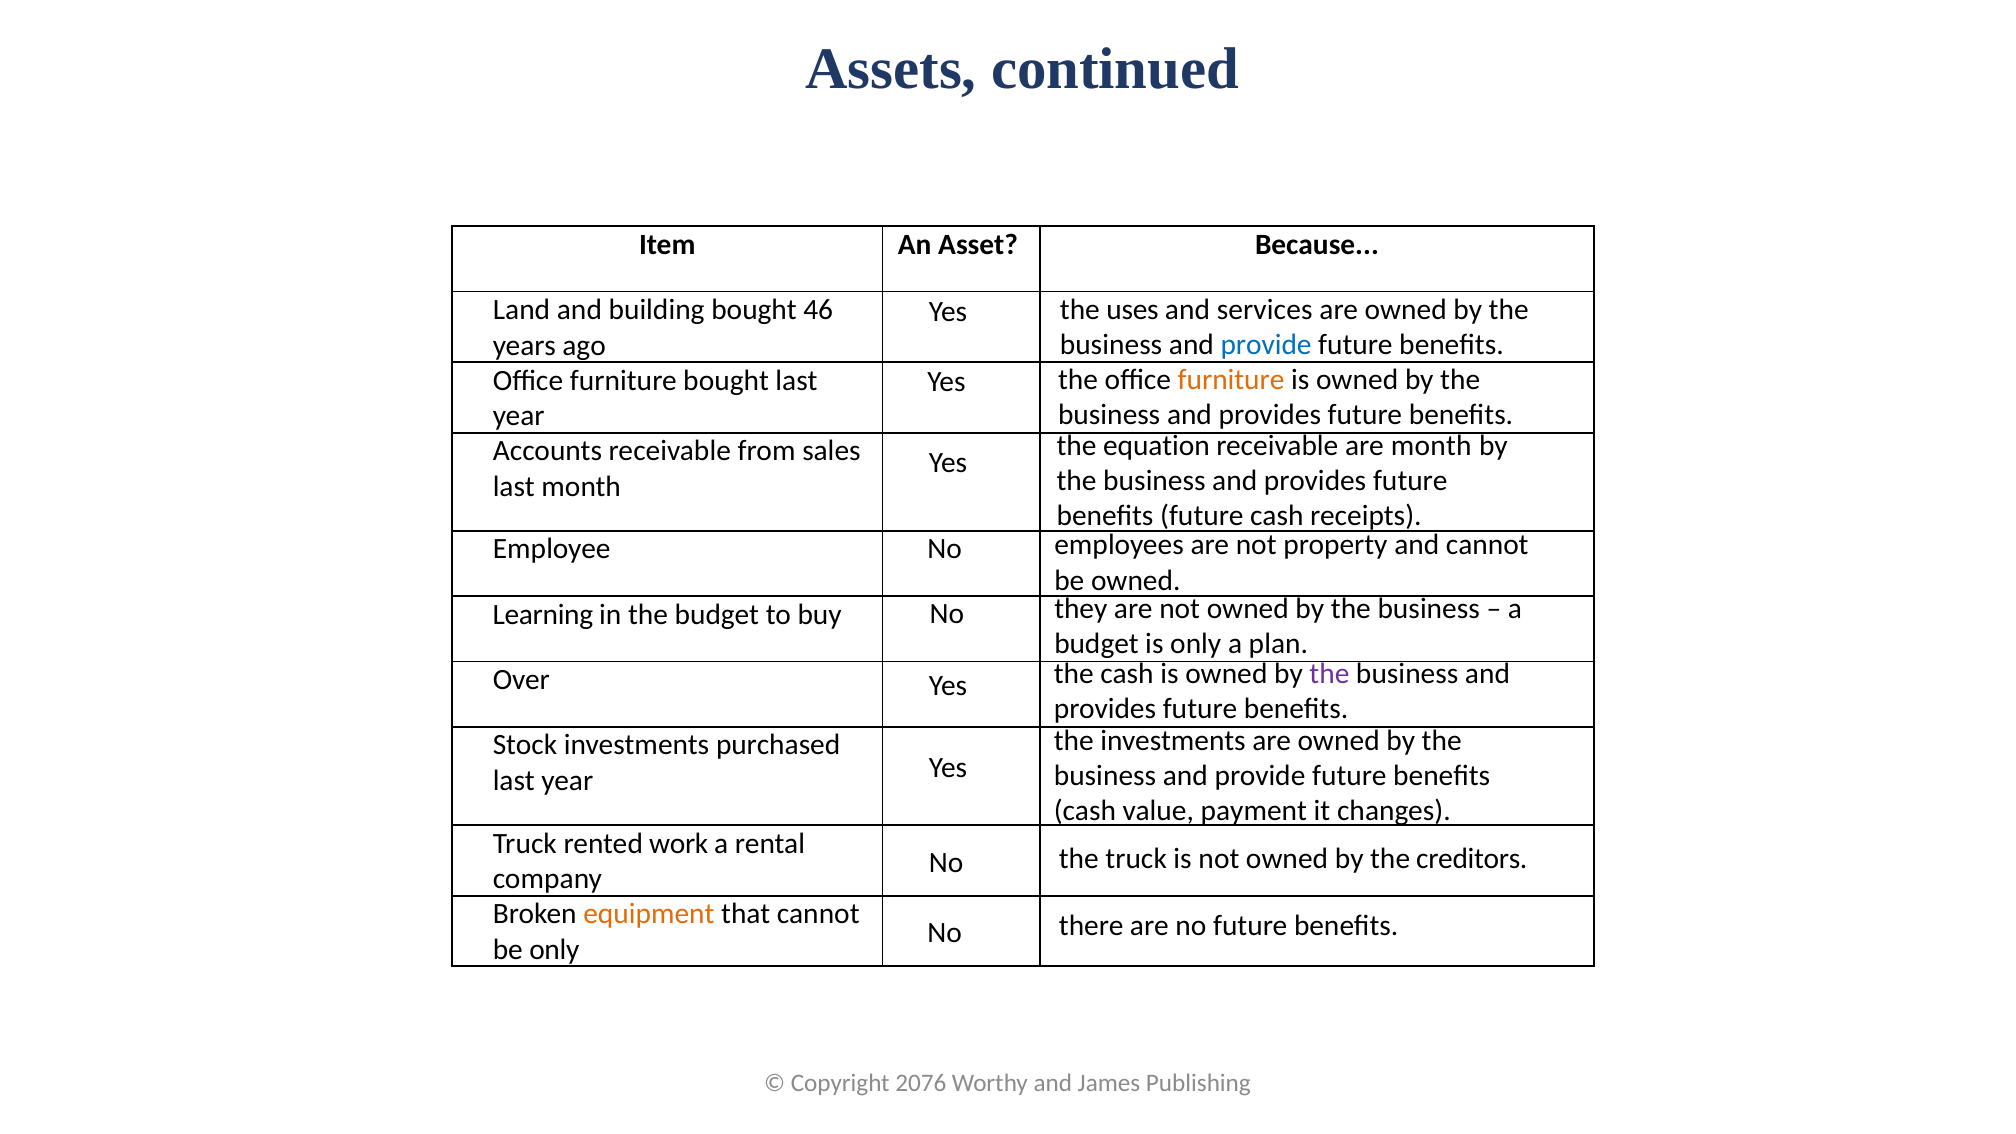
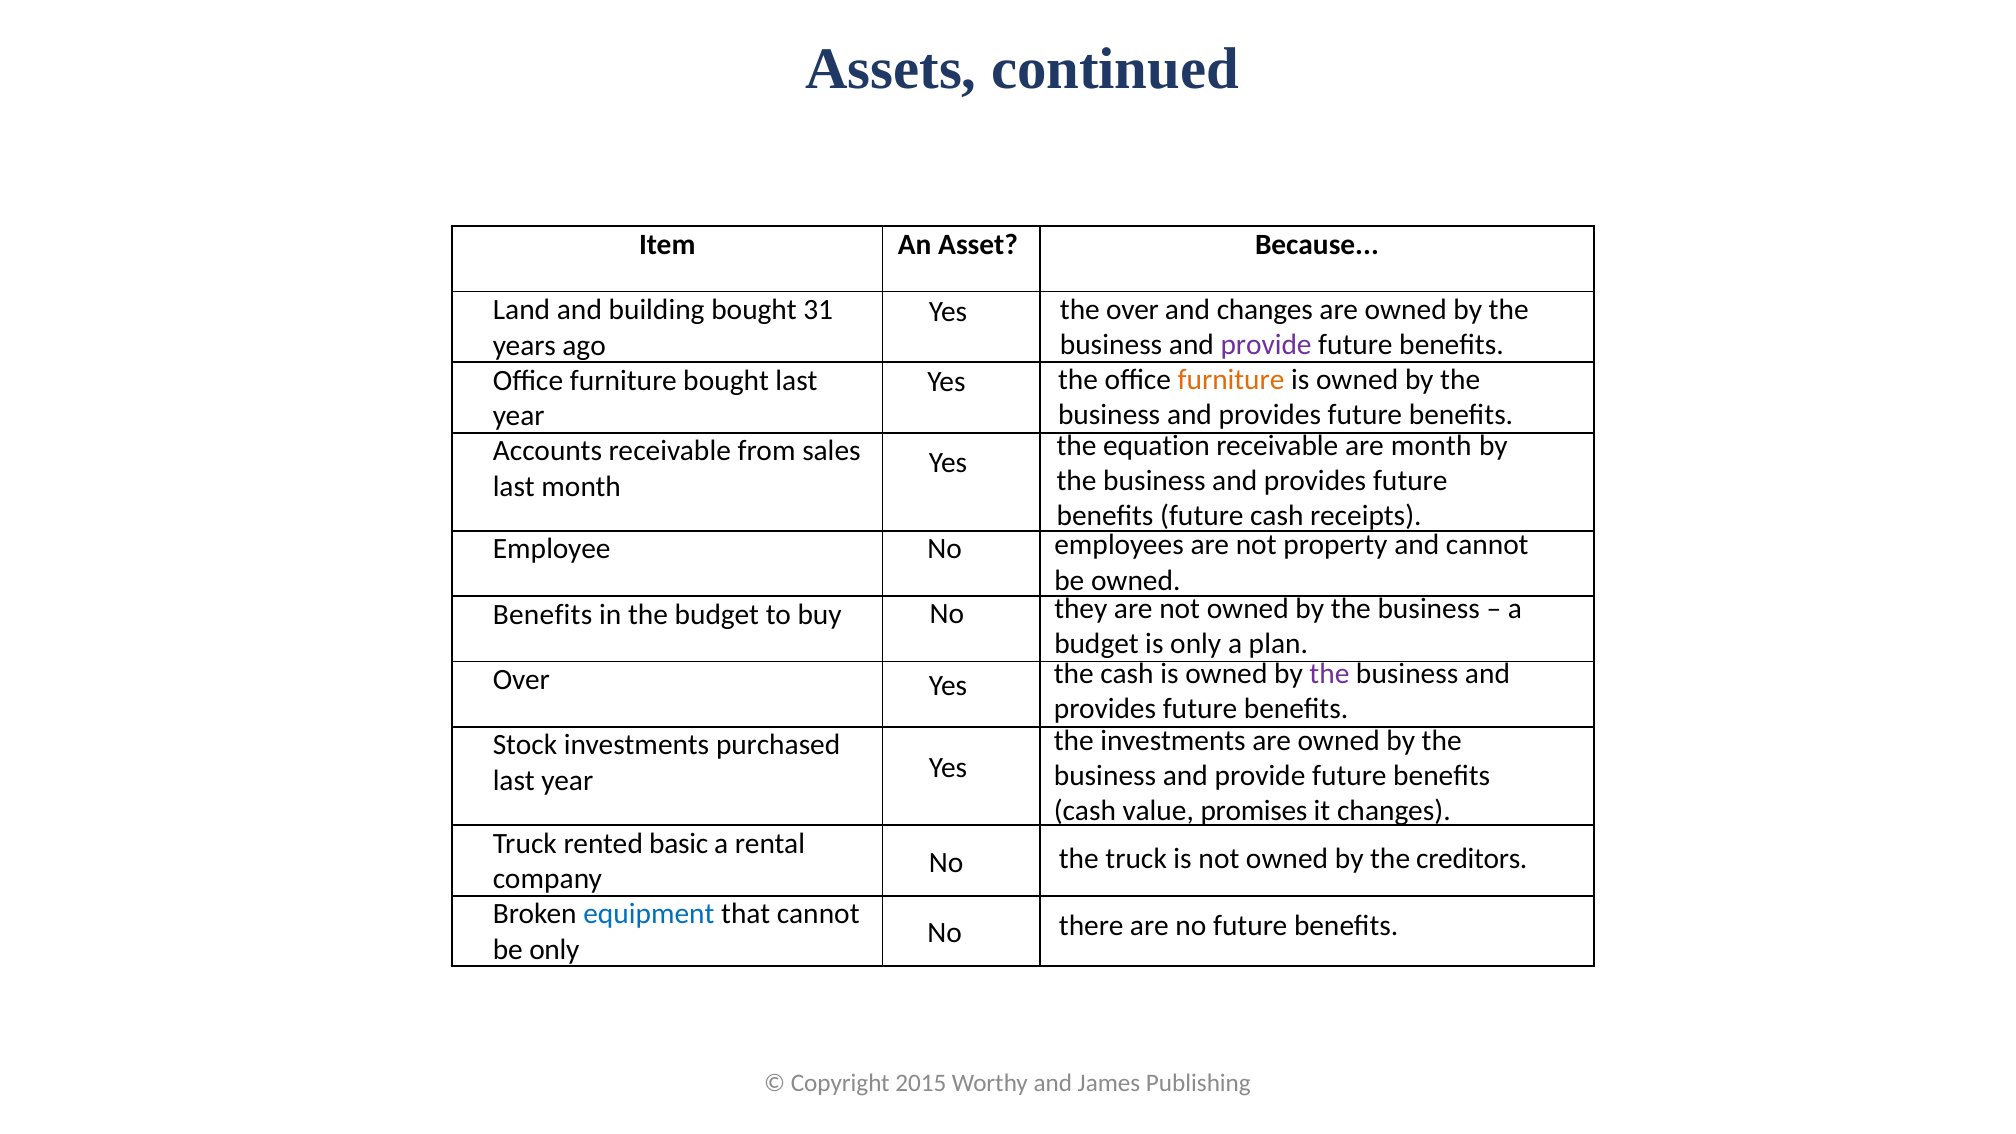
the uses: uses -> over (1133, 309)
and services: services -> changes (1265, 309)
46: 46 -> 31 (818, 310)
provide colour: blue -> purple (1266, 345)
Learning: Learning -> Benefits (543, 614)
payment: payment -> promises (1254, 811)
work: work -> basic (679, 843)
equipment colour: orange -> blue (649, 914)
2076: 2076 -> 2015 (921, 1083)
